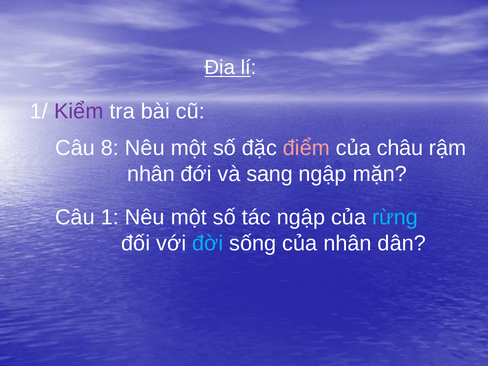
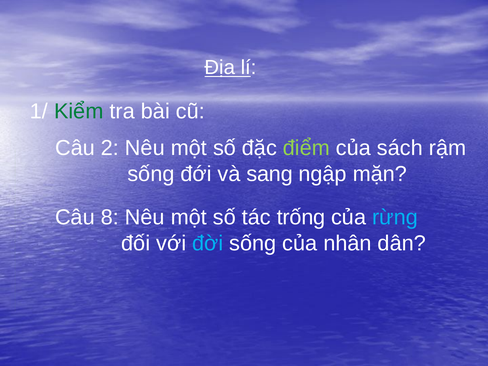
Kiểm colour: purple -> green (79, 111)
8: 8 -> 2 (110, 148)
điểm colour: pink -> light green (306, 148)
châu: châu -> sách (400, 148)
nhân: nhân -> sống (151, 174)
1: 1 -> 8 (110, 217)
tác ngập: ngập -> trống (301, 217)
